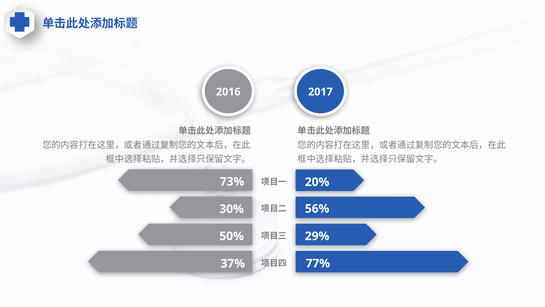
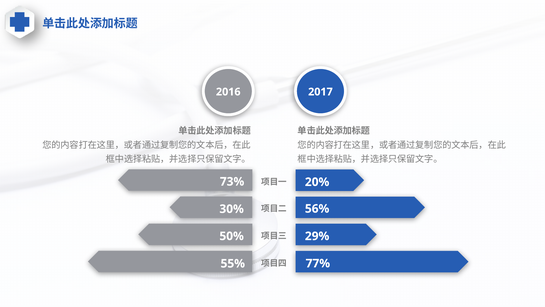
37%: 37% -> 55% (233, 263)
